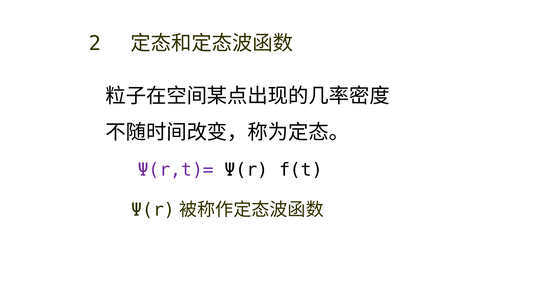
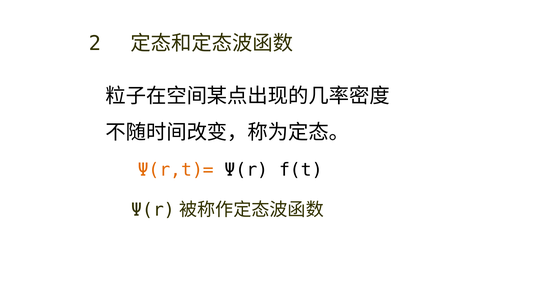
Ψ(r,t)= colour: purple -> orange (176, 170)
